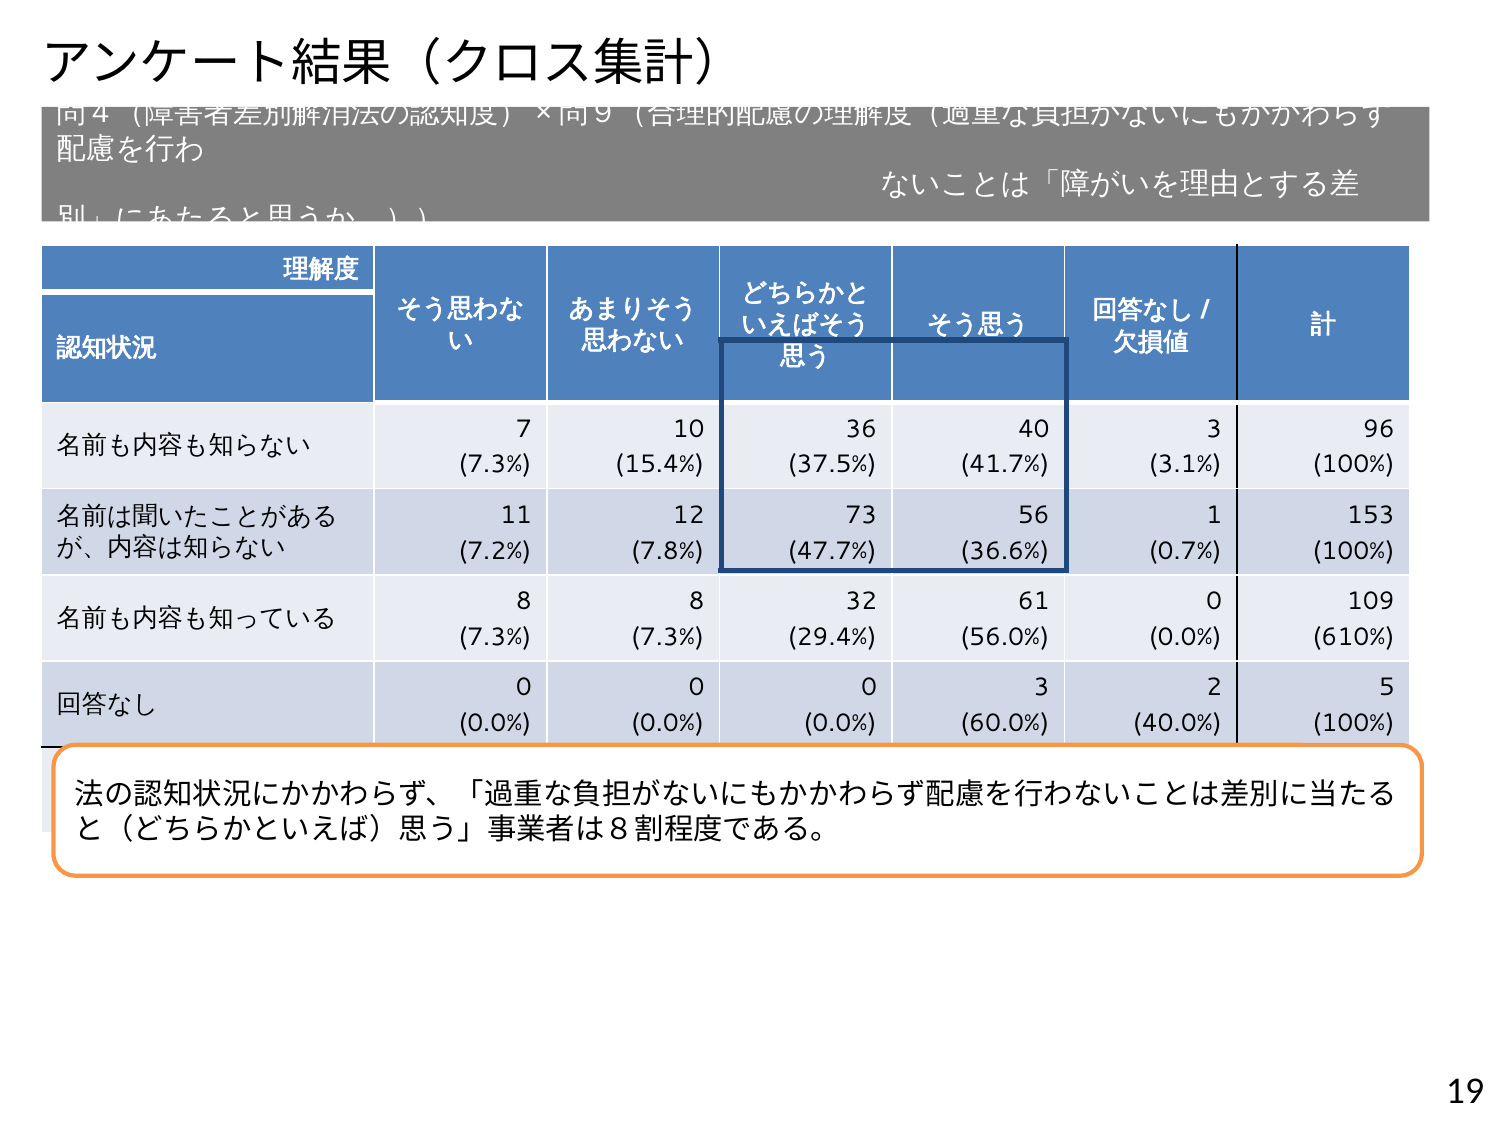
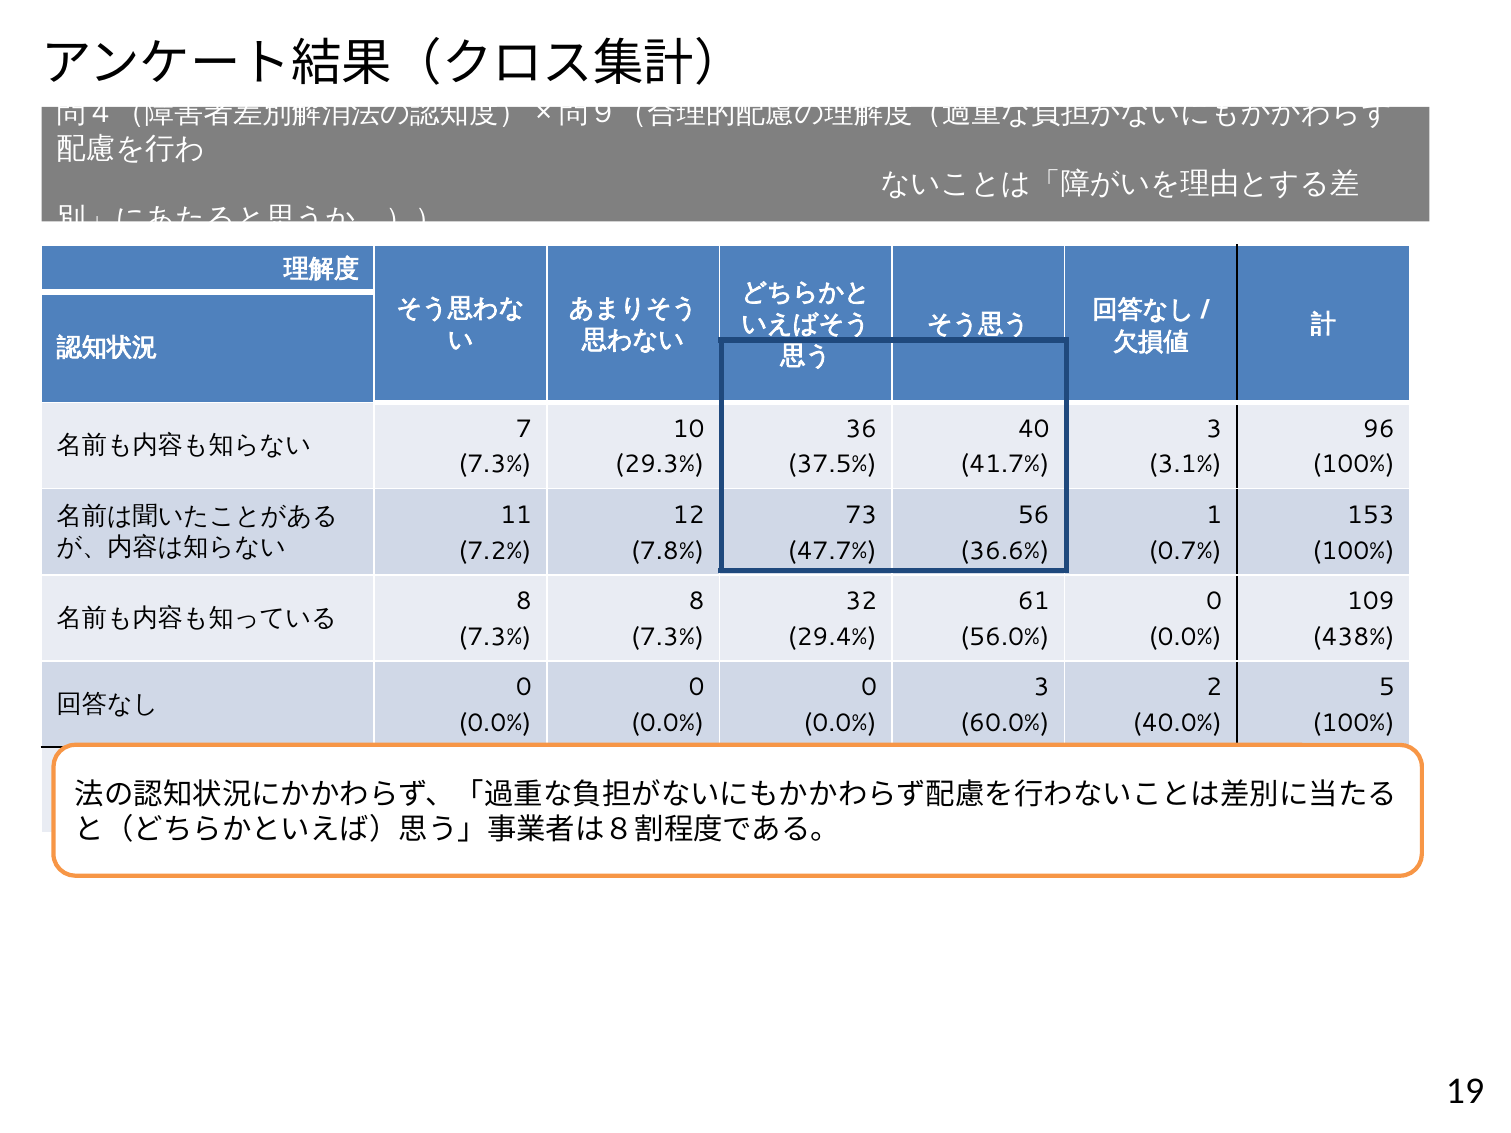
15.4%: 15.4% -> 29.3% (660, 465)
610%: 610% -> 438% (1354, 637)
